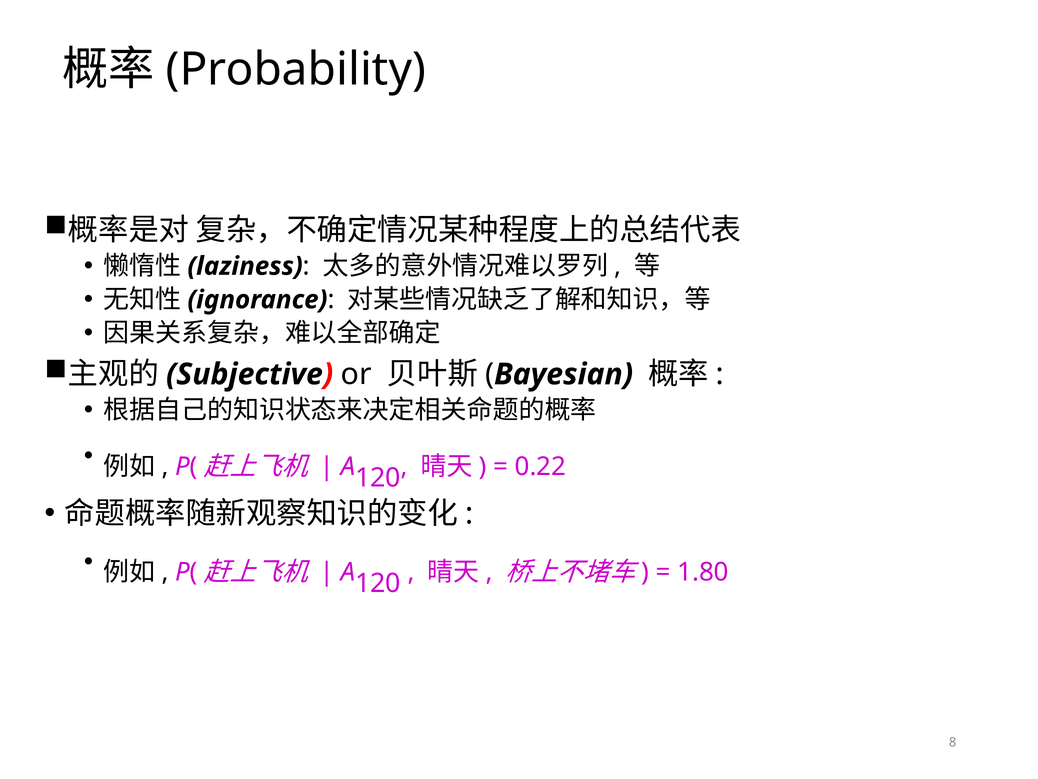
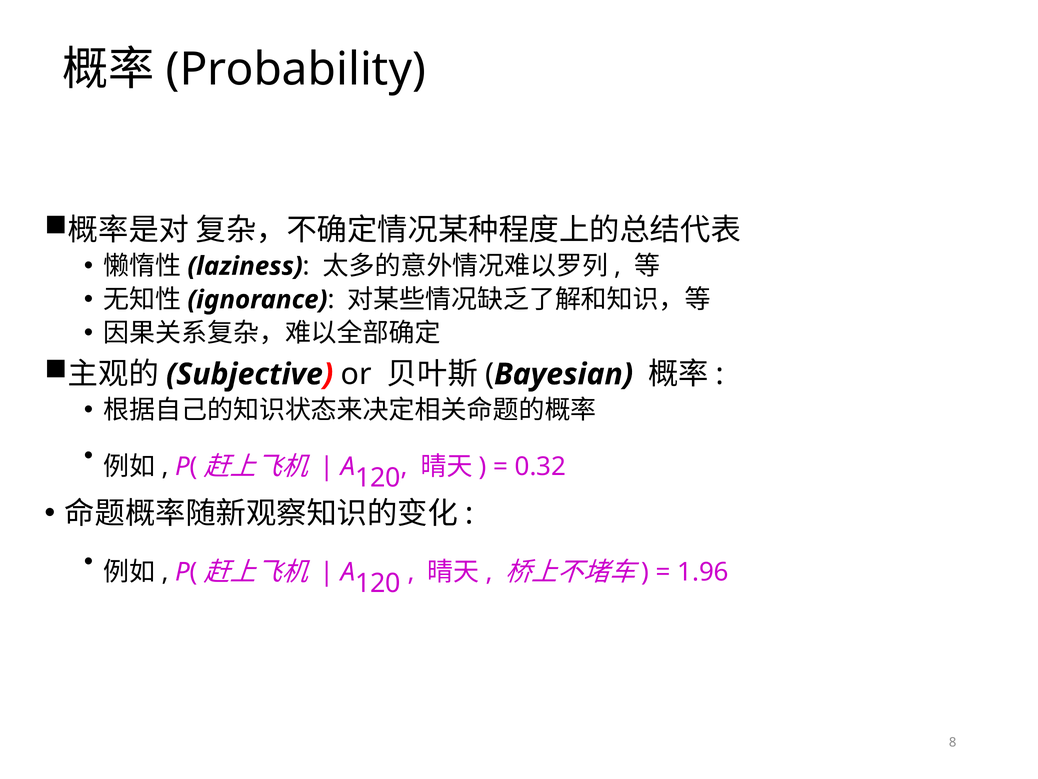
0.22: 0.22 -> 0.32 (540, 466)
1.80: 1.80 -> 1.96 (703, 572)
